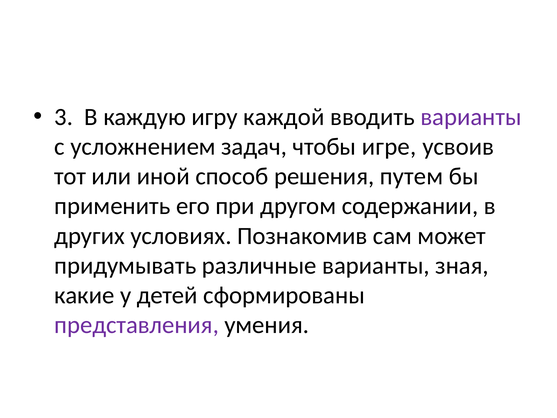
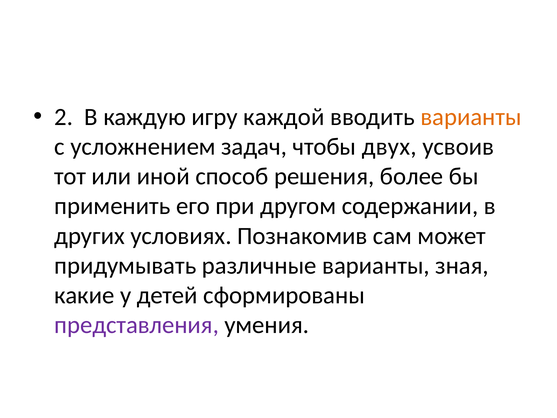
3: 3 -> 2 (64, 117)
варианты colour: purple -> orange (471, 117)
игре: игре -> двух (389, 147)
путем: путем -> более (412, 176)
